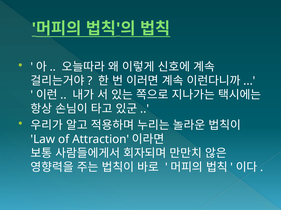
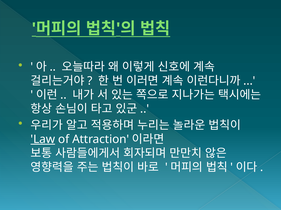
Law underline: none -> present (43, 140)
